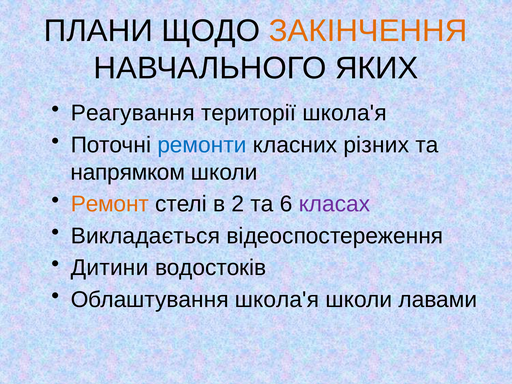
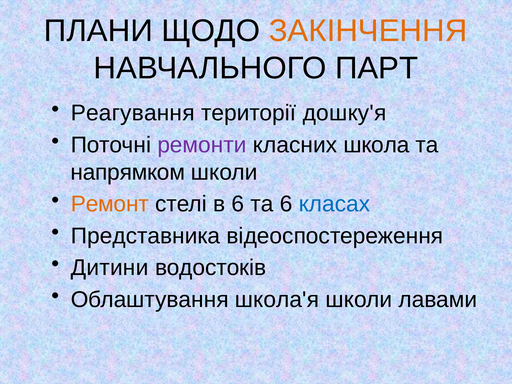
ЯКИХ: ЯКИХ -> ПАРТ (377, 68)
території школа'я: школа'я -> дошку'я (345, 113)
ремонти colour: blue -> purple (202, 145)
різних: різних -> школа (376, 145)
в 2: 2 -> 6 (238, 204)
класах colour: purple -> blue (334, 204)
Викладається: Викладається -> Представника (145, 236)
